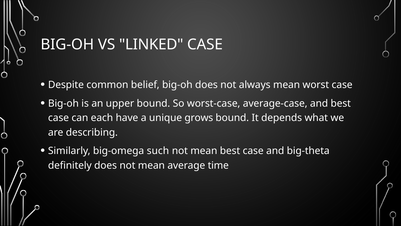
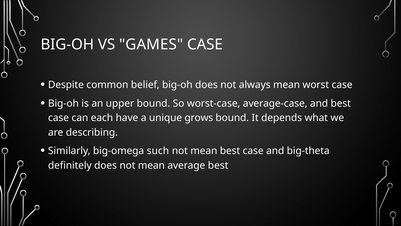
LINKED: LINKED -> GAMES (151, 45)
average time: time -> best (218, 165)
